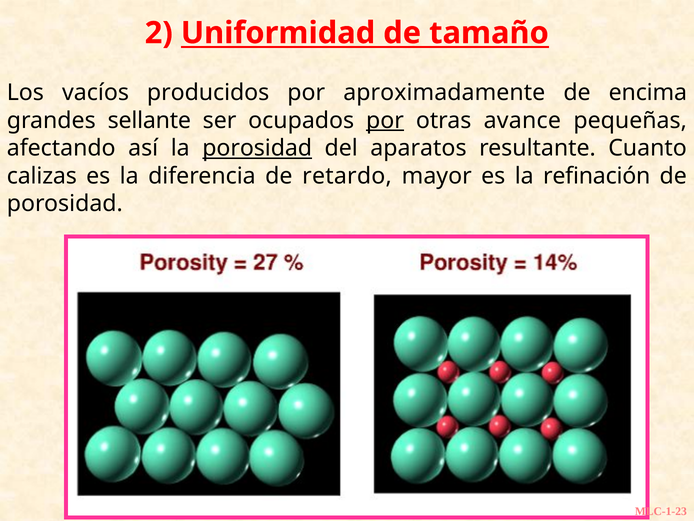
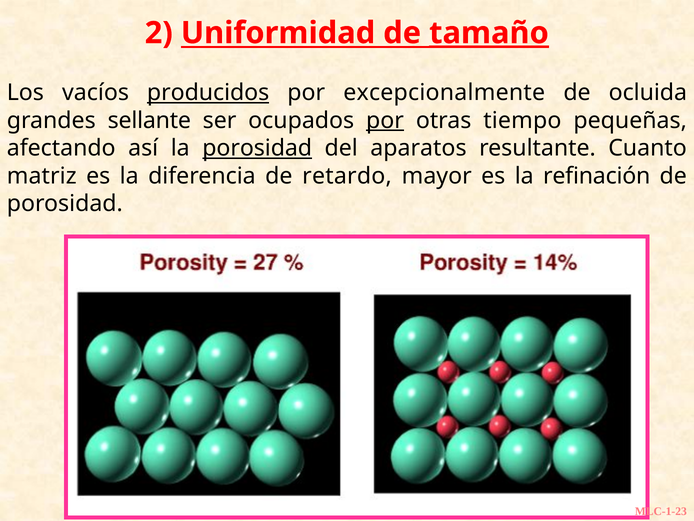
tamaño underline: none -> present (489, 33)
producidos underline: none -> present (208, 93)
aproximadamente: aproximadamente -> excepcionalmente (444, 93)
encima: encima -> ocluida (648, 93)
avance: avance -> tiempo (522, 120)
calizas: calizas -> matriz (42, 176)
